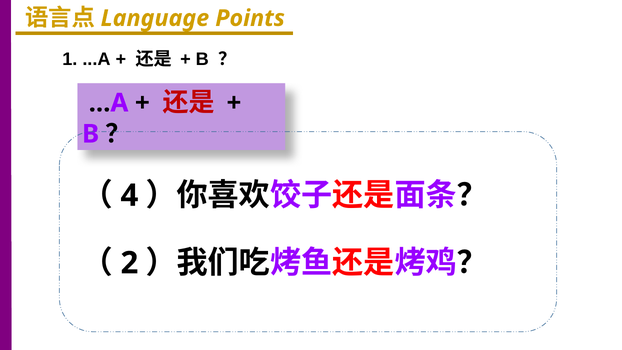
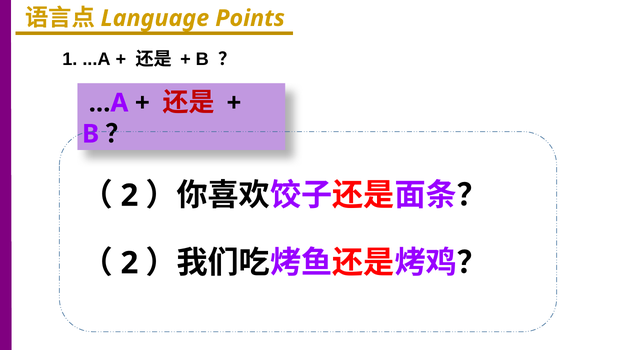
4: 4 -> 2 (129, 195)
